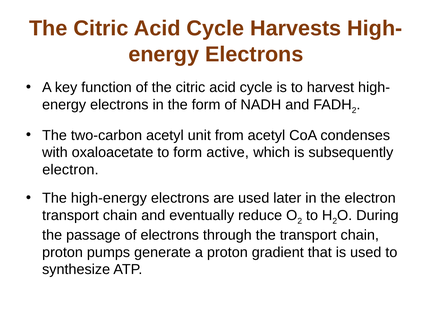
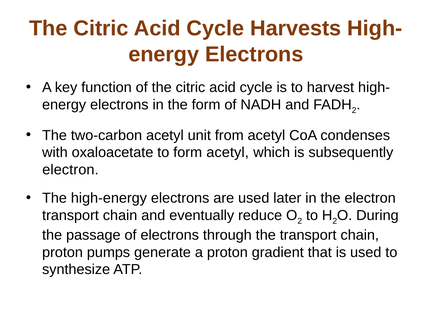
form active: active -> acetyl (228, 153)
